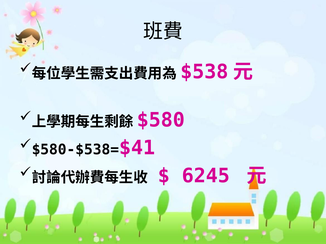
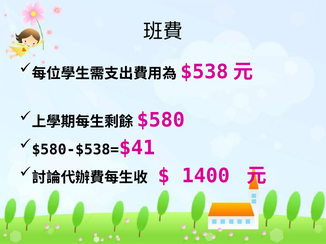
6245: 6245 -> 1400 (206, 176)
